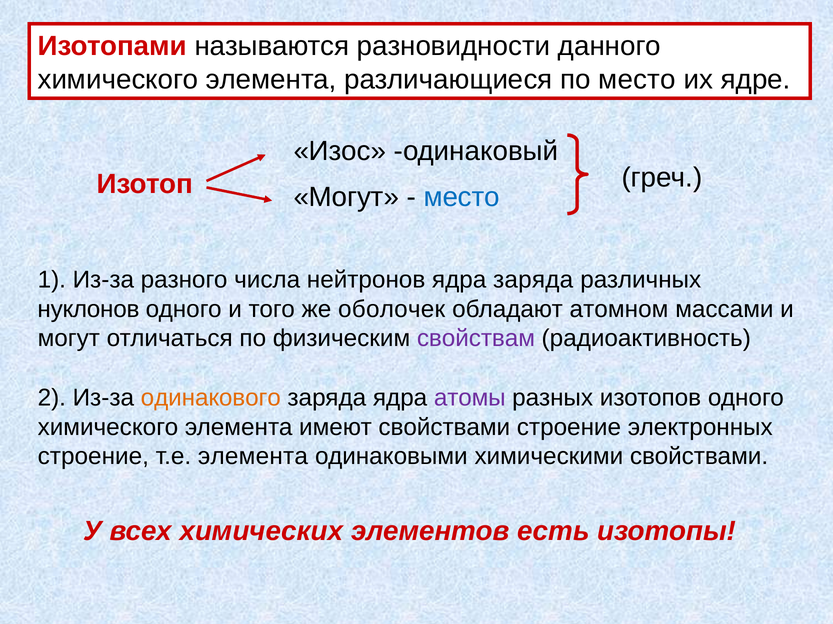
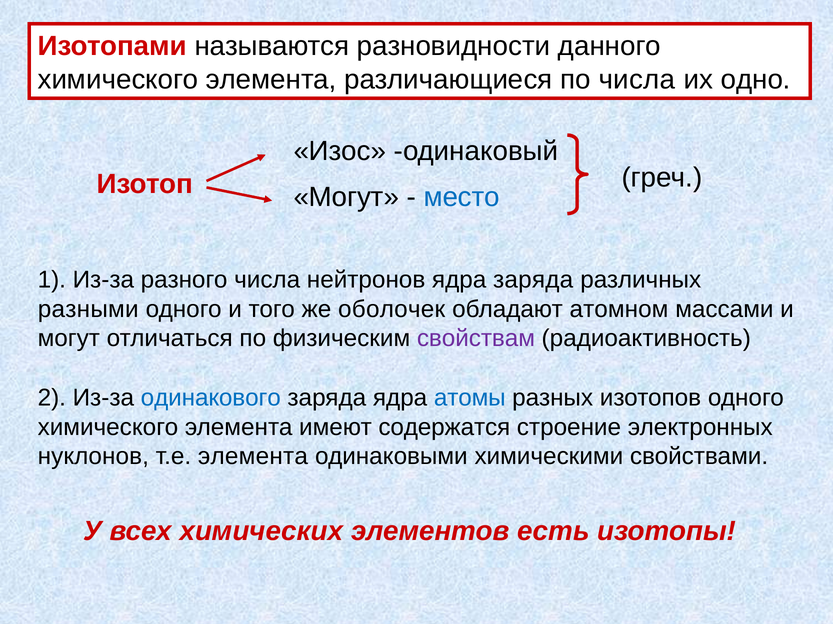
по место: место -> числа (637, 80)
ядре: ядре -> одно (756, 80)
нуклонов: нуклонов -> разными (88, 309)
одинакового colour: orange -> blue (211, 398)
атомы colour: purple -> blue (470, 398)
имеют свойствами: свойствами -> содержатся (444, 428)
строение: строение -> нуклонов (93, 457)
